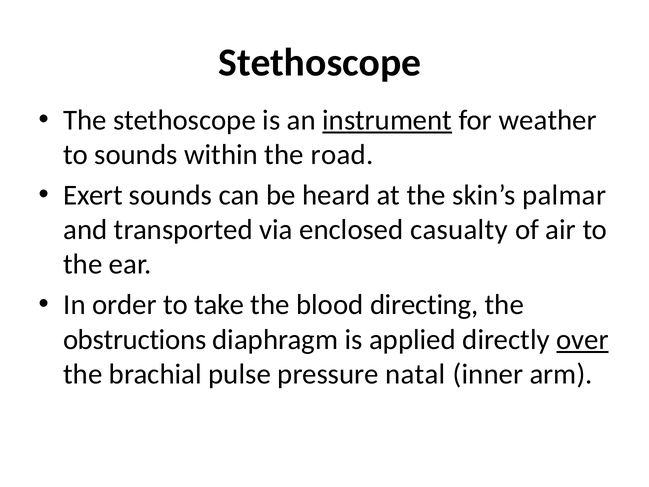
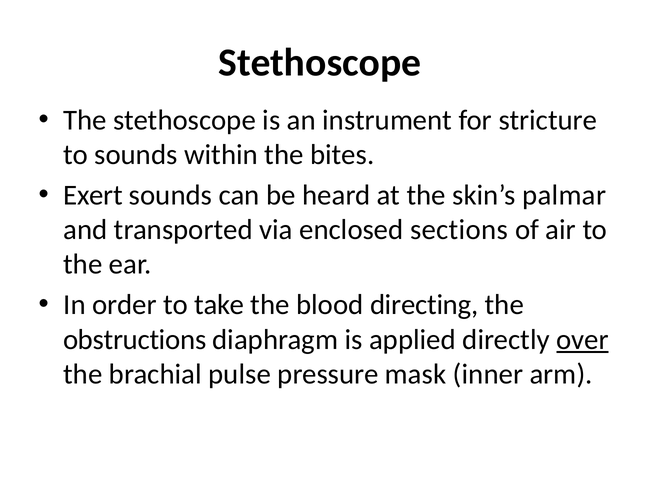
instrument underline: present -> none (387, 120)
weather: weather -> stricture (548, 120)
road: road -> bites (342, 155)
casualty: casualty -> sections (459, 230)
natal: natal -> mask (416, 374)
